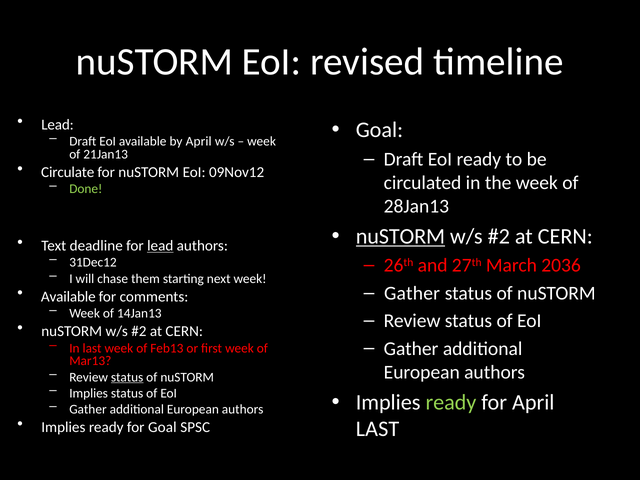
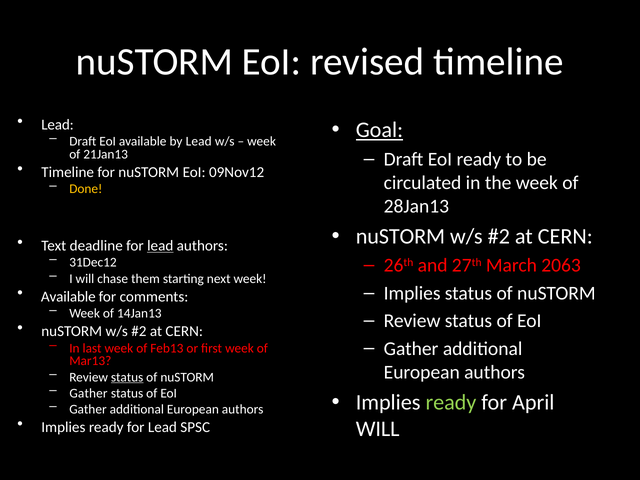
Goal underline: none -> present (379, 130)
by April: April -> Lead (199, 142)
Circulate: Circulate -> Timeline (68, 172)
Done colour: light green -> yellow (86, 189)
nuSTORM underline: present -> none (400, 236)
2036: 2036 -> 2063 (561, 265)
Gather: Gather -> Implies (412, 293)
Implies: Implies -> Gather (89, 393)
ready for Goal: Goal -> Lead (162, 427)
LAST: LAST -> WILL (378, 429)
